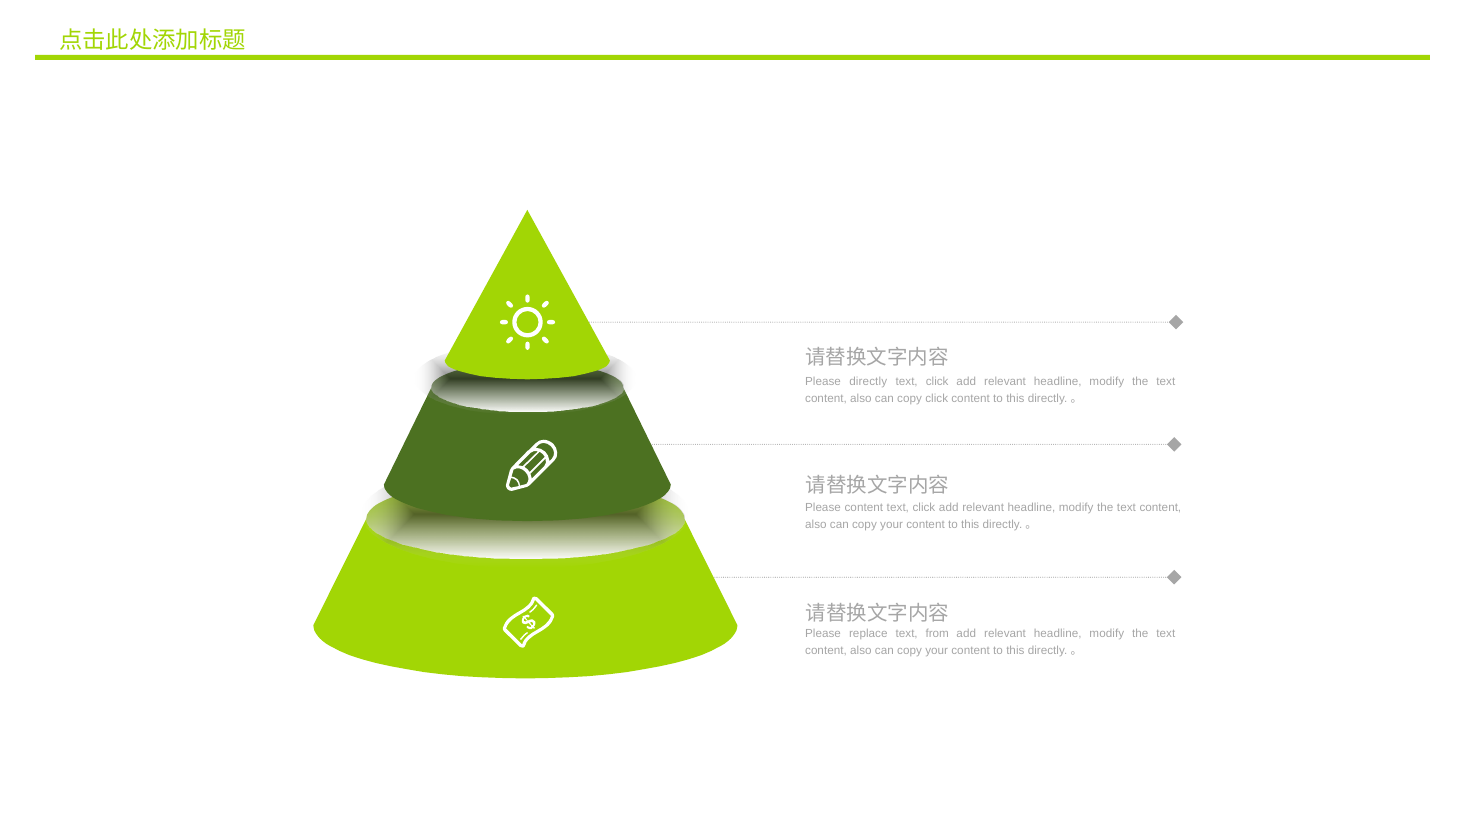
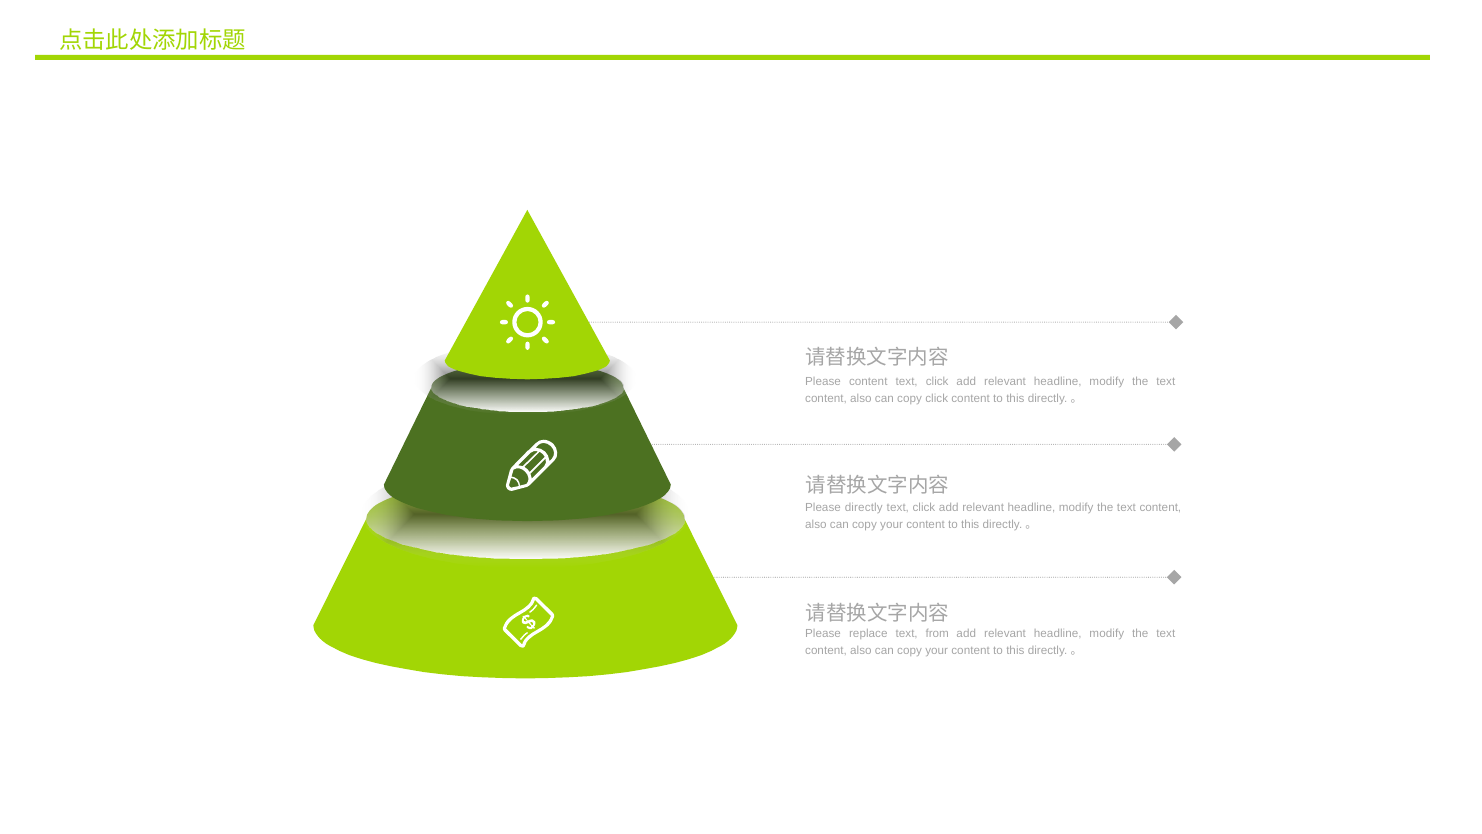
Please directly: directly -> content (868, 381)
Please content: content -> directly (864, 507)
